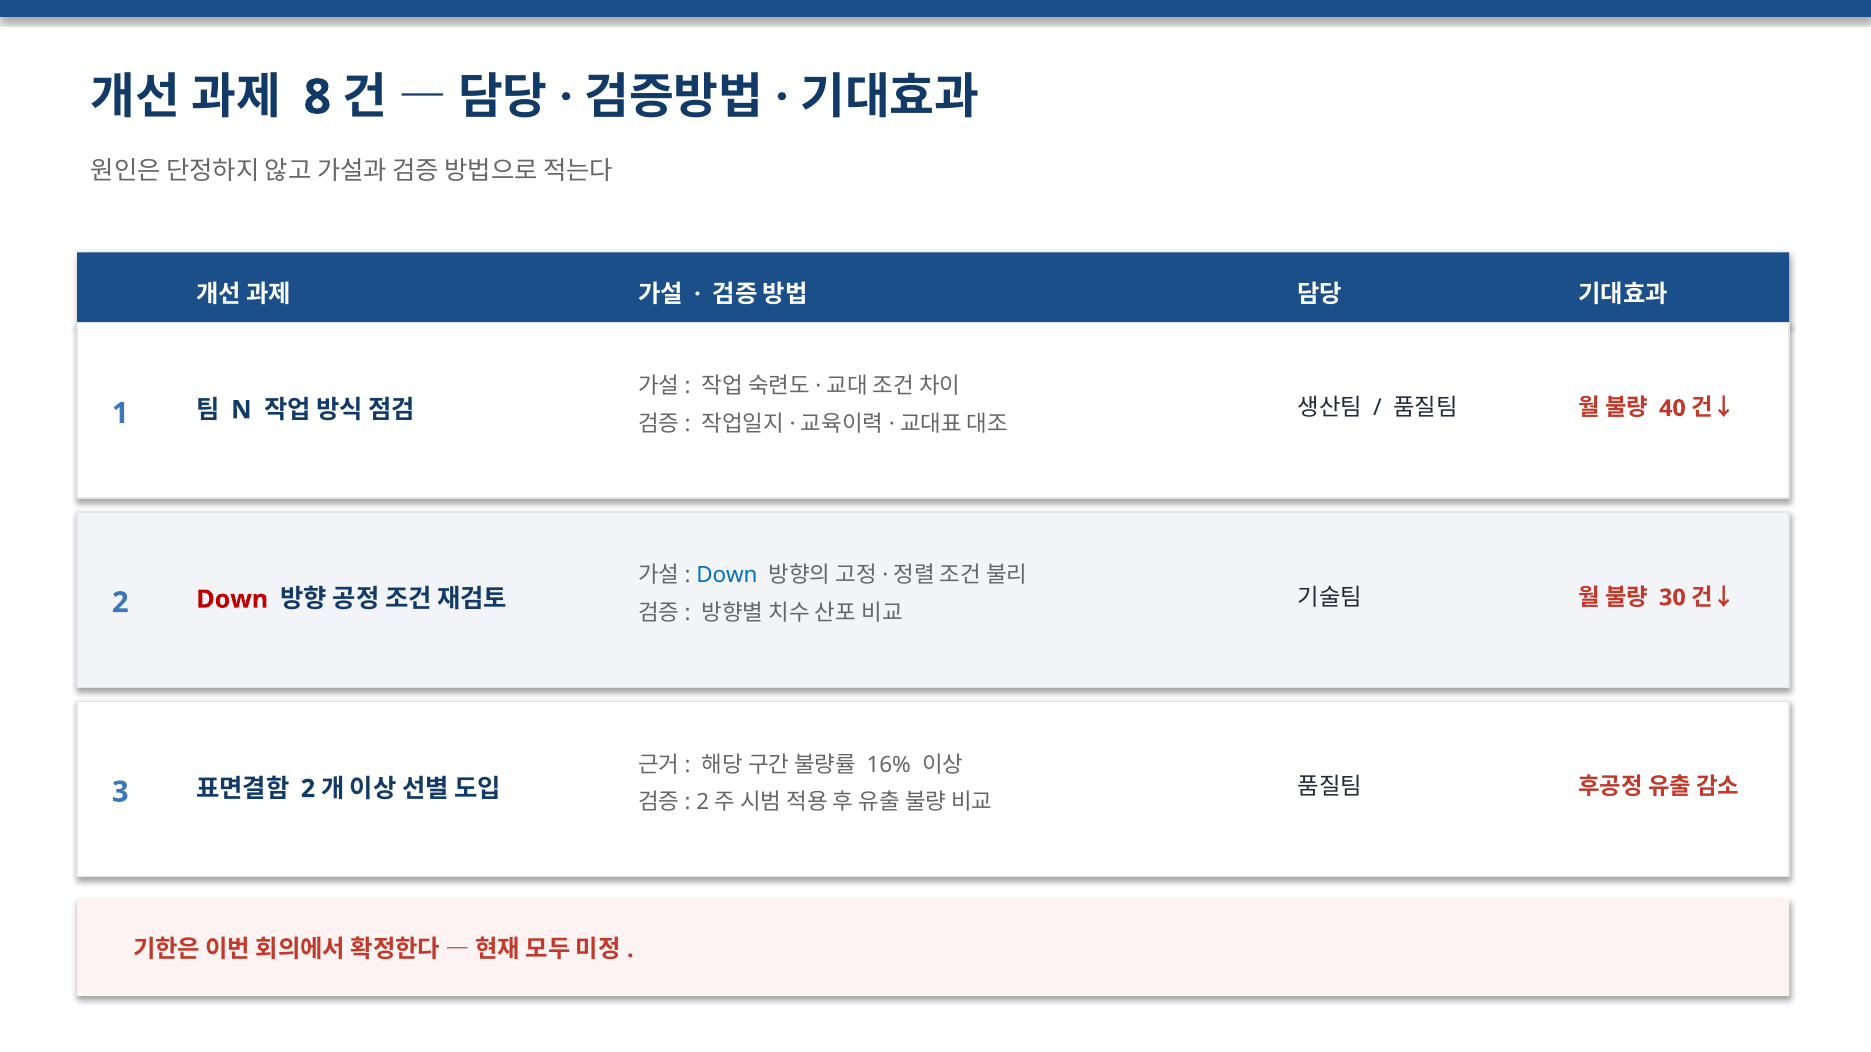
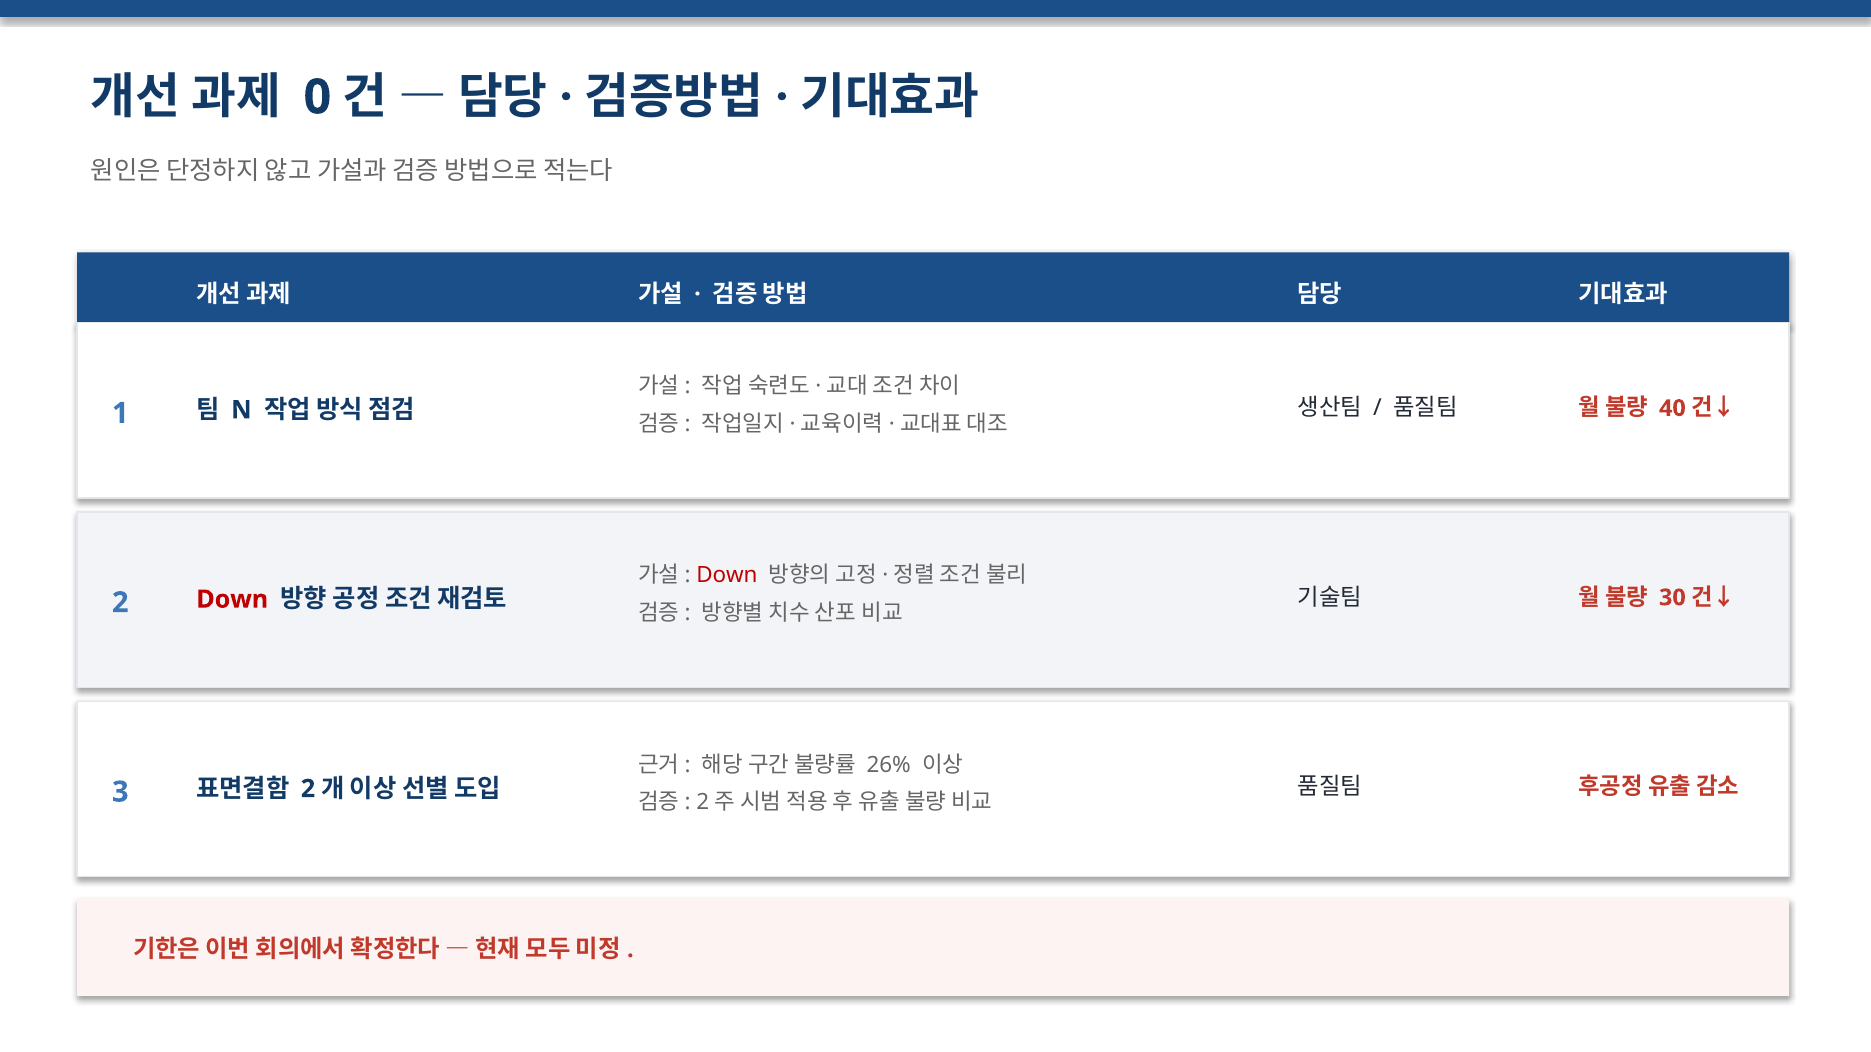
8: 8 -> 0 (317, 97)
Down colour: blue -> red (727, 576)
16%: 16% -> 26% (889, 765)
